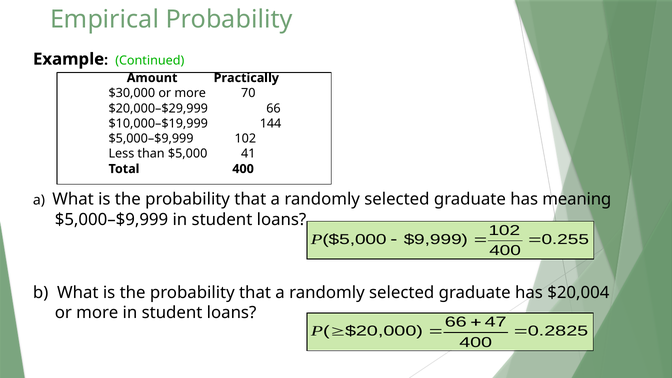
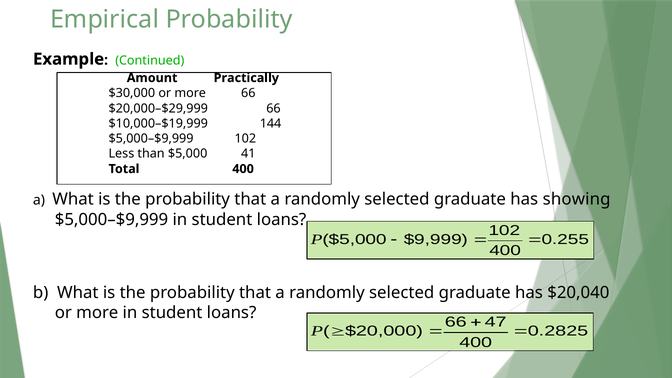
more 70: 70 -> 66 (248, 93)
meaning: meaning -> showing (577, 199)
$20,004: $20,004 -> $20,040 (578, 293)
